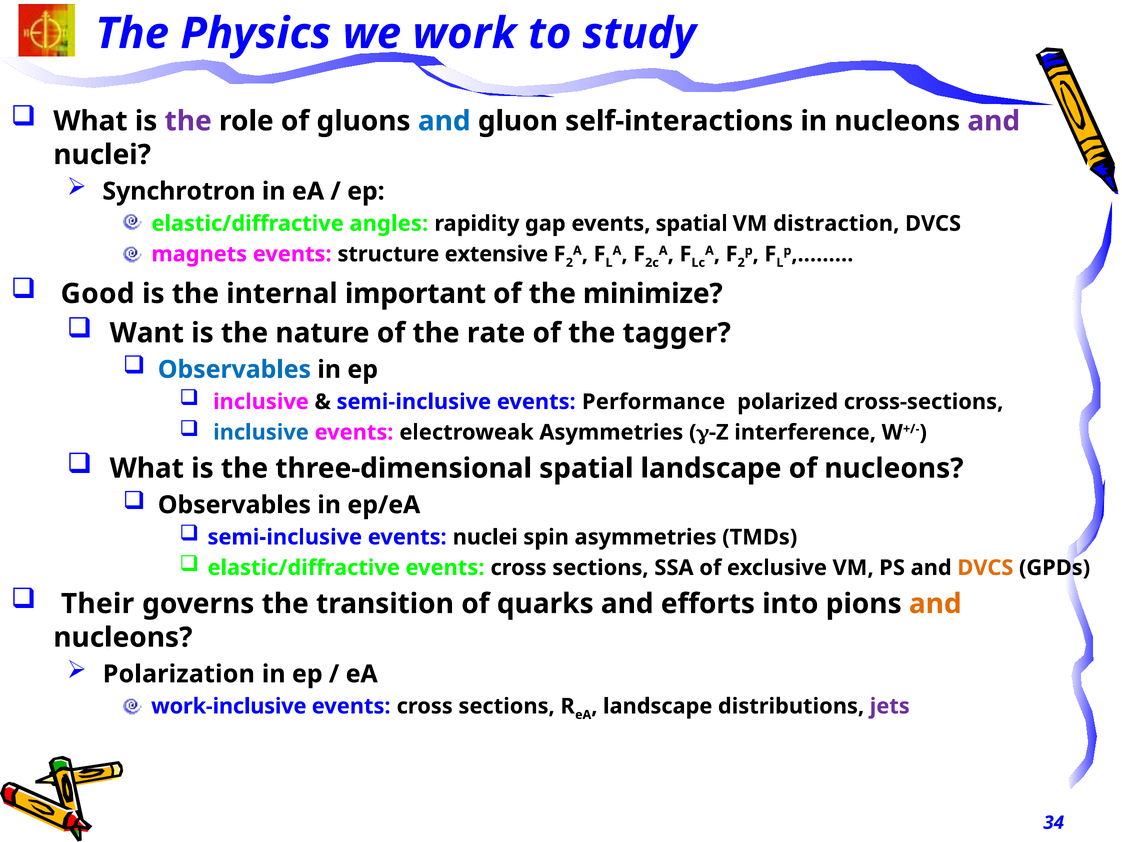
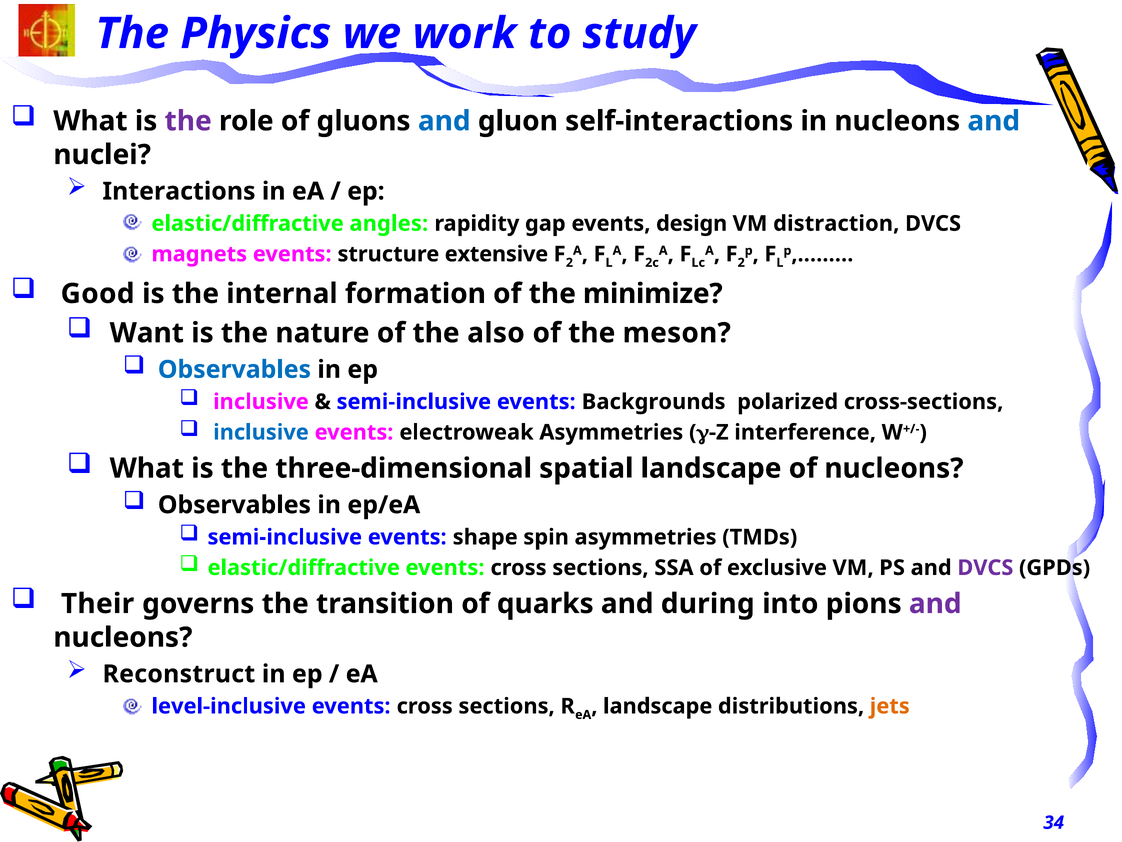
and colour: purple -> blue (994, 121)
Synchrotron: Synchrotron -> Interactions (179, 191)
events spatial: spatial -> design (692, 223)
important: important -> formation (415, 294)
rate: rate -> also (496, 333)
tagger: tagger -> meson (677, 333)
Performance: Performance -> Backgrounds (654, 402)
events nuclei: nuclei -> shape (485, 537)
DVCS colour: orange -> purple (985, 567)
efforts: efforts -> during (708, 603)
and colour: orange -> purple (935, 603)
Polarization: Polarization -> Reconstruct (179, 674)
work-inclusive: work-inclusive -> level-inclusive (229, 706)
jets colour: purple -> orange (890, 706)
